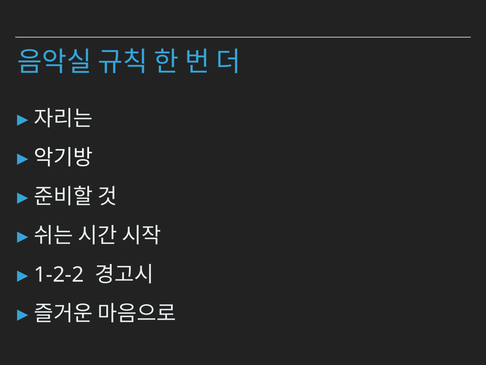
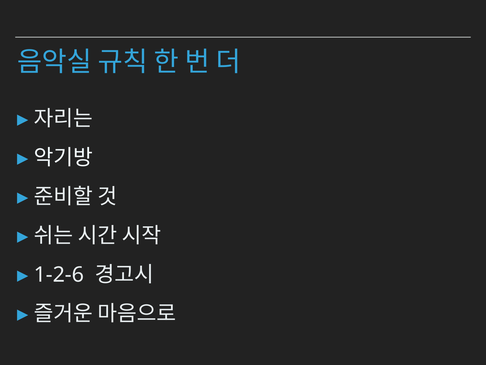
1-2-2: 1-2-2 -> 1-2-6 (59, 274)
